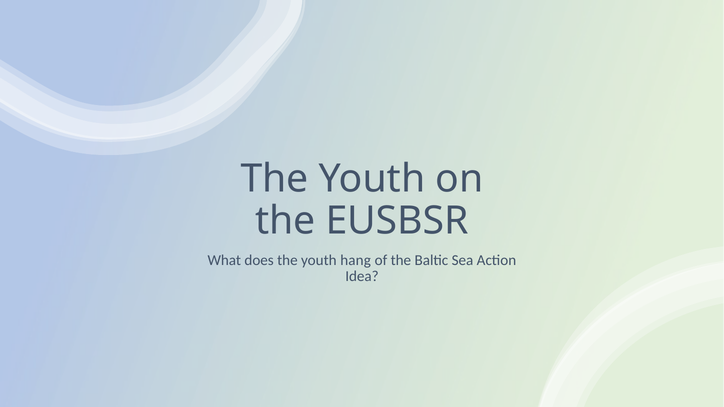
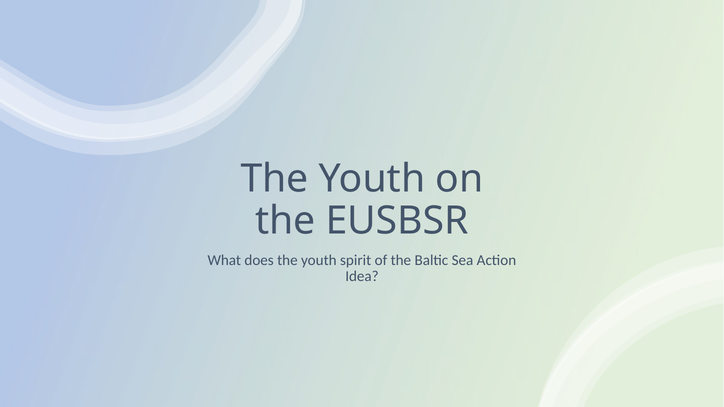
hang: hang -> spirit (356, 260)
